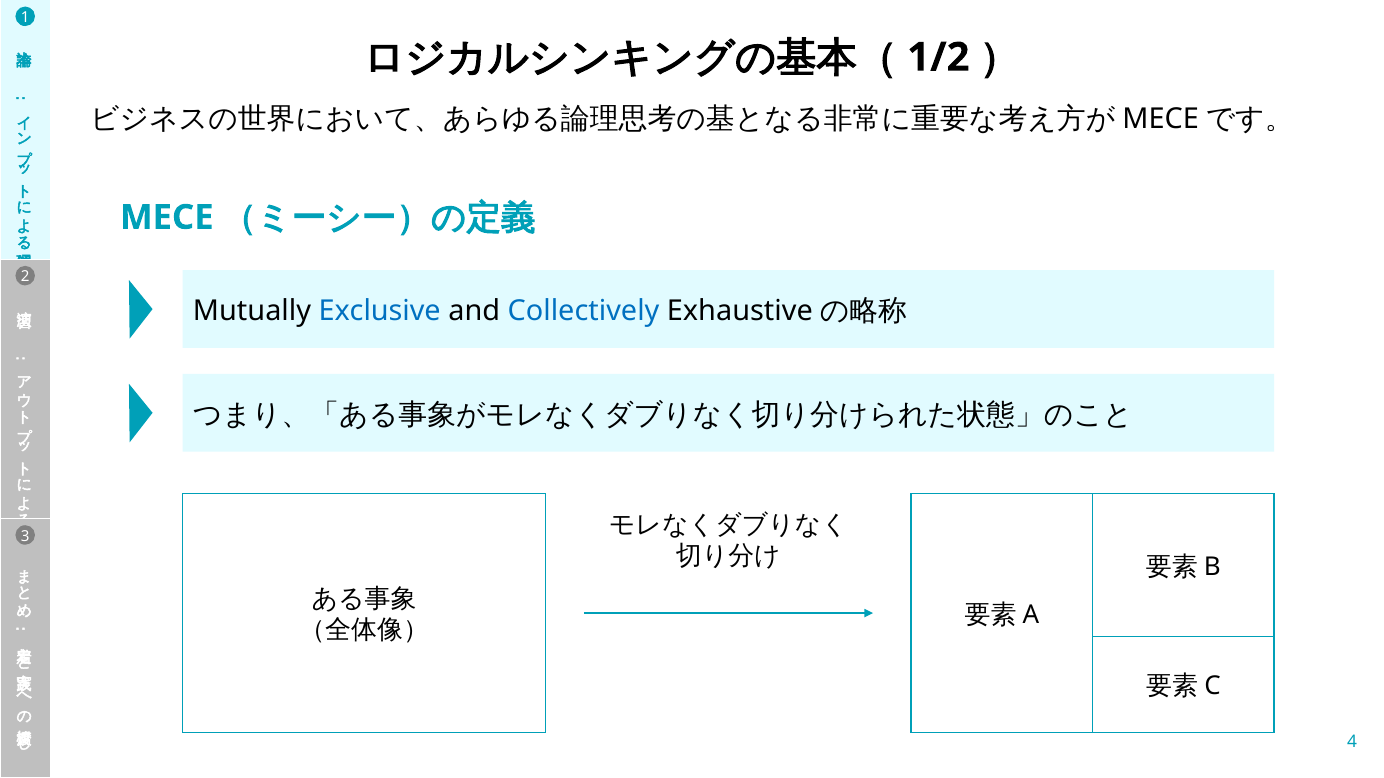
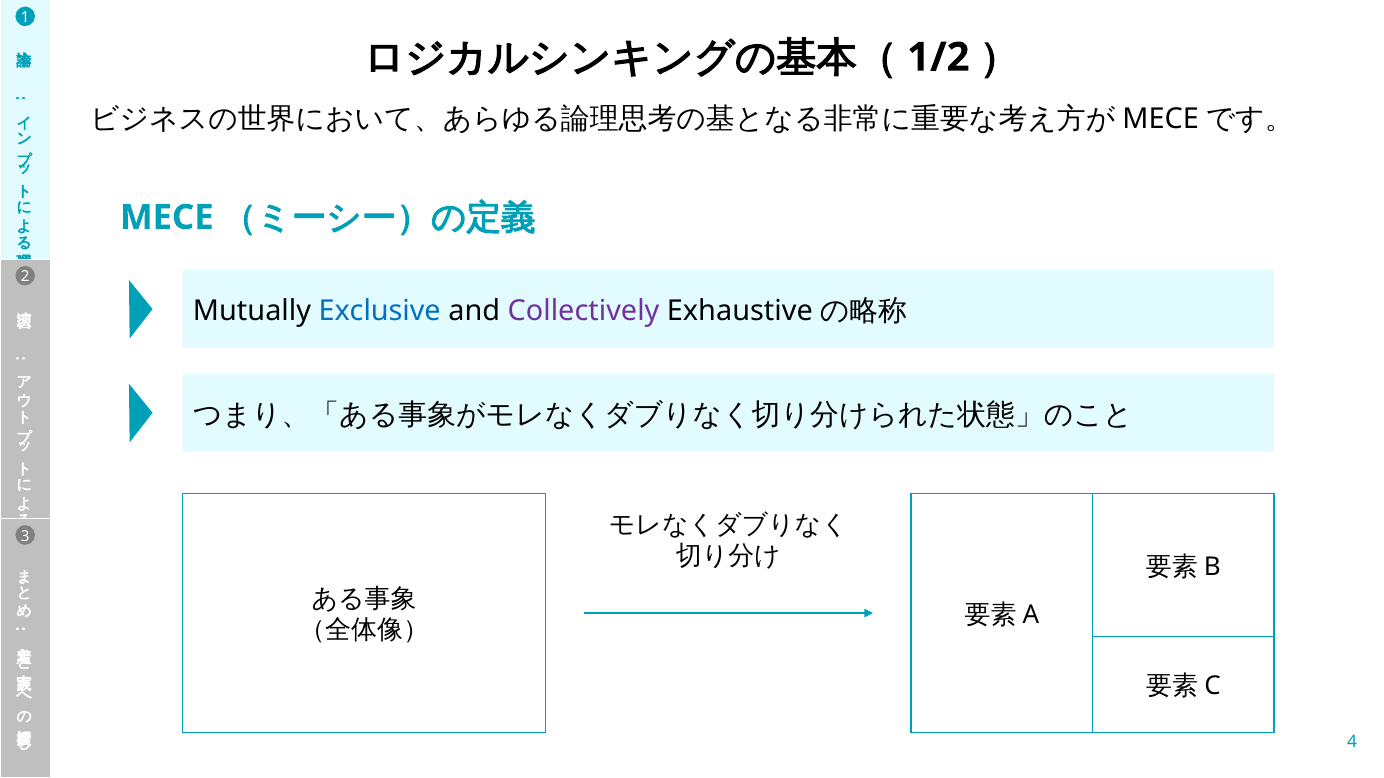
Collectively colour: blue -> purple (584, 311)
